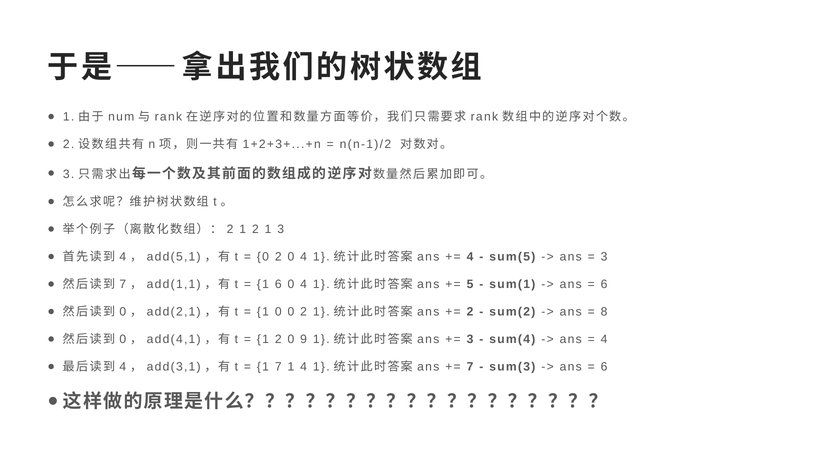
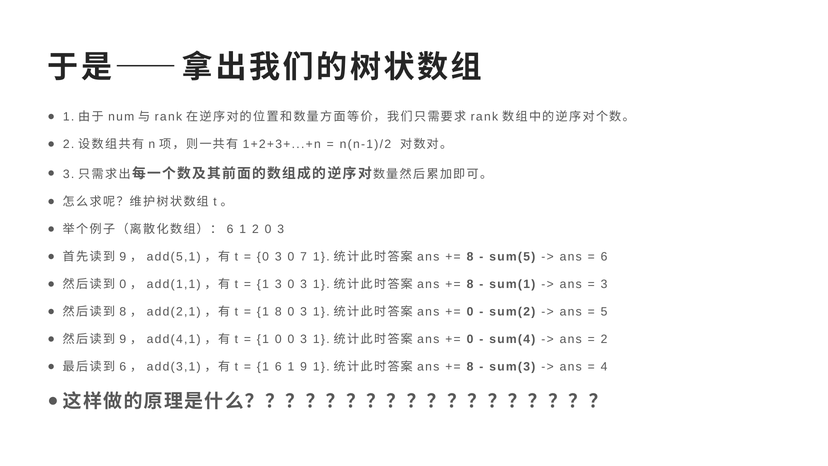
2: 2 -> 6 (230, 229)
1 2 1: 1 -> 0 (268, 229)
4: 4 -> 9 (123, 257)
2: 2 -> 3 (278, 257)
4: 4 -> 7 (304, 257)
4: 4 -> 8 (470, 257)
3: 3 -> 6 (604, 257)
7: 7 -> 0 (123, 284)
1 6: 6 -> 3 (278, 284)
4: 4 -> 3 (304, 284)
5: 5 -> 8 (470, 284)
6: 6 -> 3 (604, 284)
0: 0 -> 8 (123, 312)
1 0: 0 -> 8 (278, 312)
2: 2 -> 3 (304, 312)
2: 2 -> 0 (470, 312)
8: 8 -> 5 (604, 312)
0: 0 -> 9 (123, 339)
2: 2 -> 0 (278, 339)
9: 9 -> 3 (304, 339)
3: 3 -> 0 (470, 339)
4: 4 -> 2 (604, 339)
4: 4 -> 6 (123, 367)
1 7: 7 -> 6 (278, 367)
1 4: 4 -> 9 (304, 367)
7: 7 -> 8 (470, 367)
6: 6 -> 4 (604, 367)
